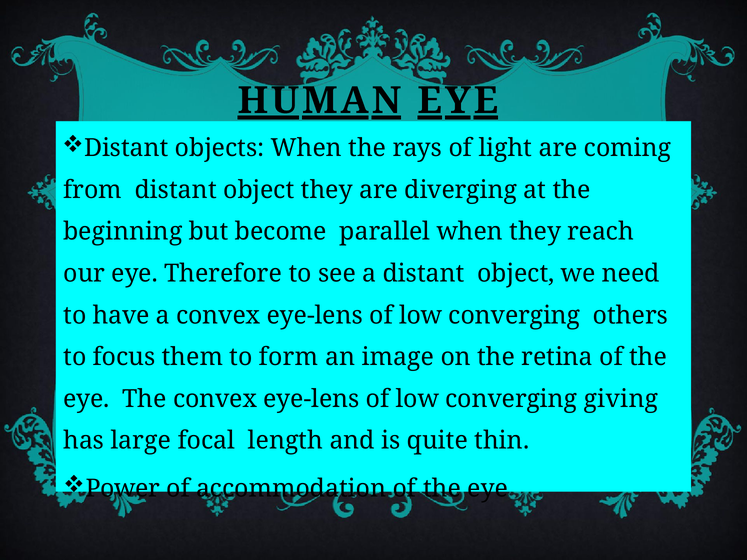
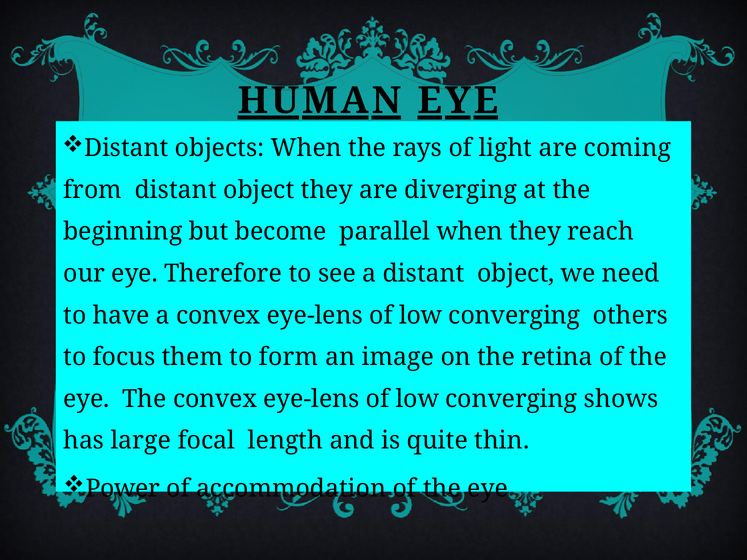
giving: giving -> shows (621, 399)
